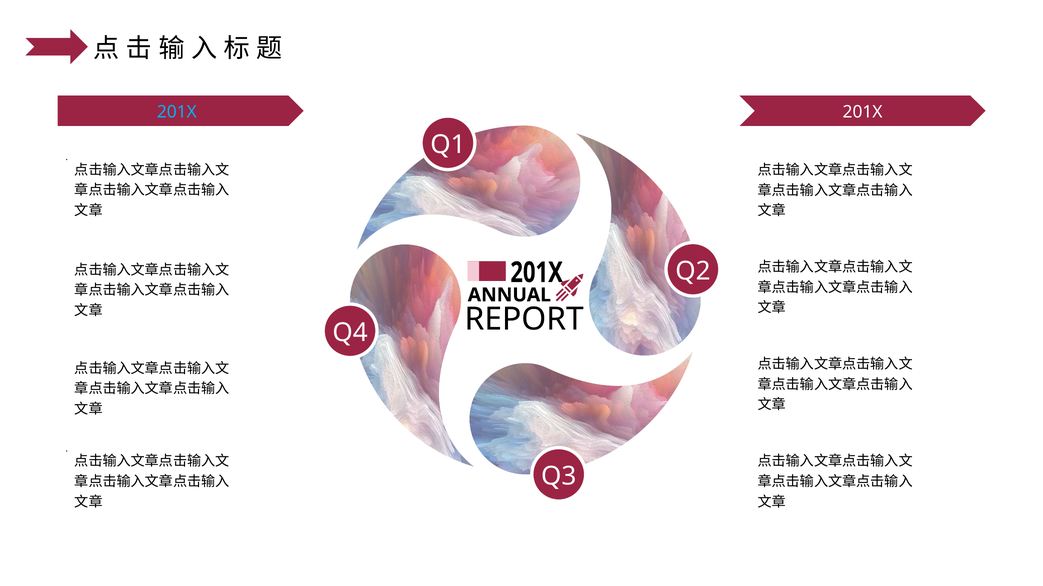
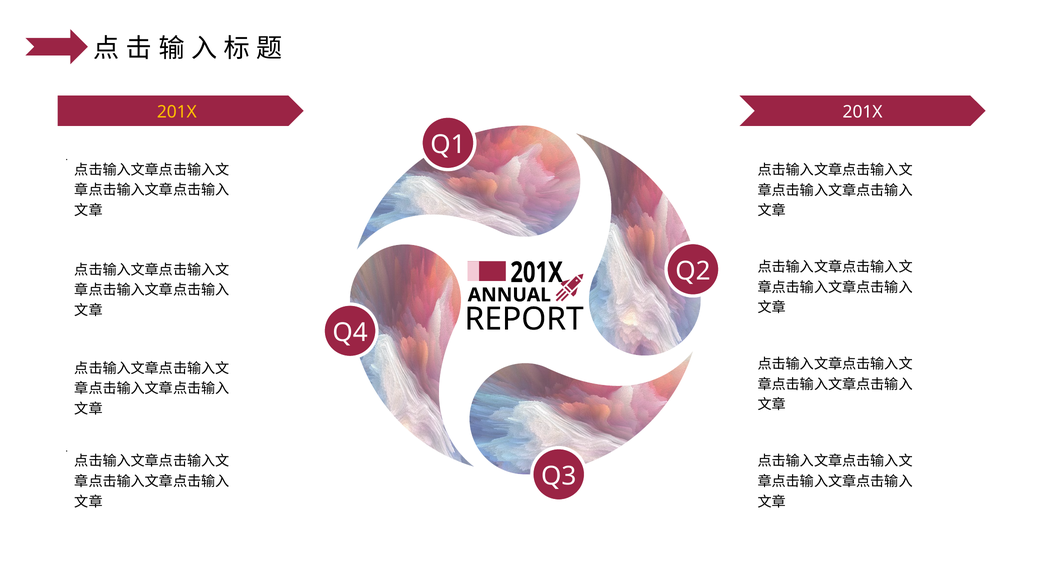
201X colour: light blue -> yellow (177, 112)
